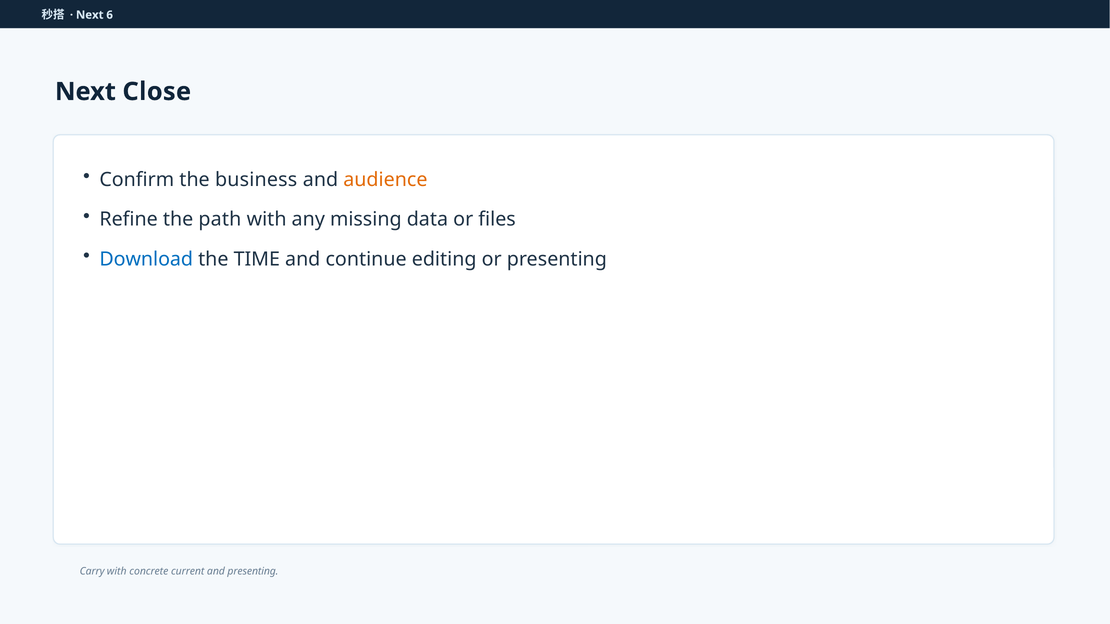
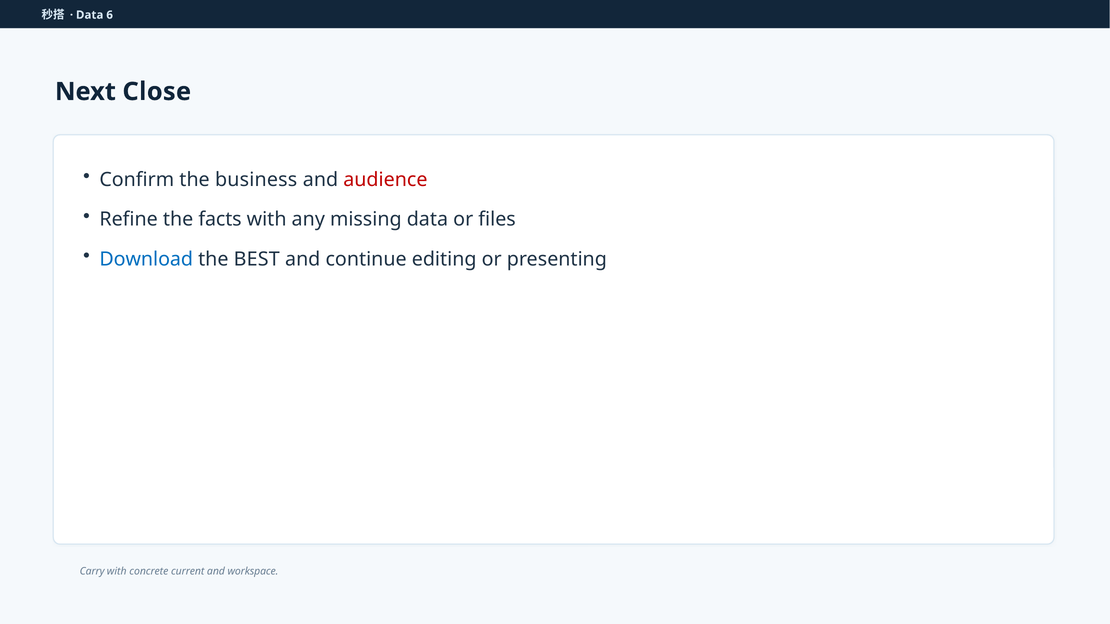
Next: Next -> Data (90, 15)
audience colour: orange -> red (385, 180)
path: path -> facts (220, 219)
TIME: TIME -> BEST (257, 259)
and presenting: presenting -> workspace (253, 572)
